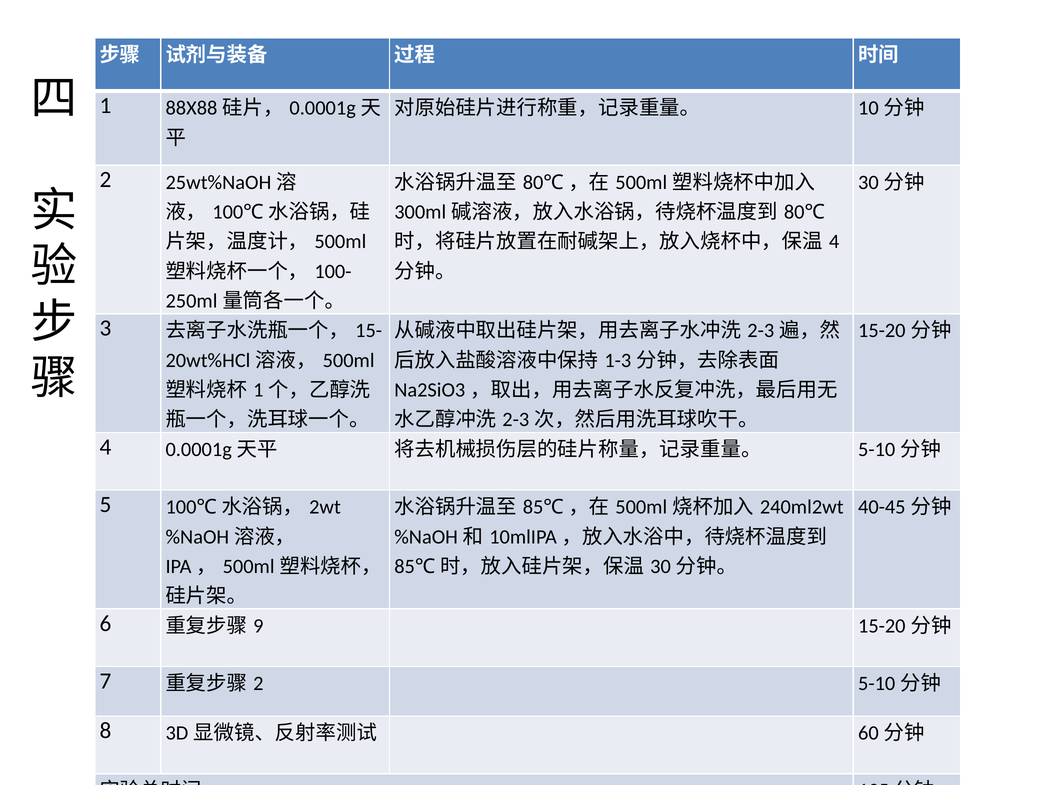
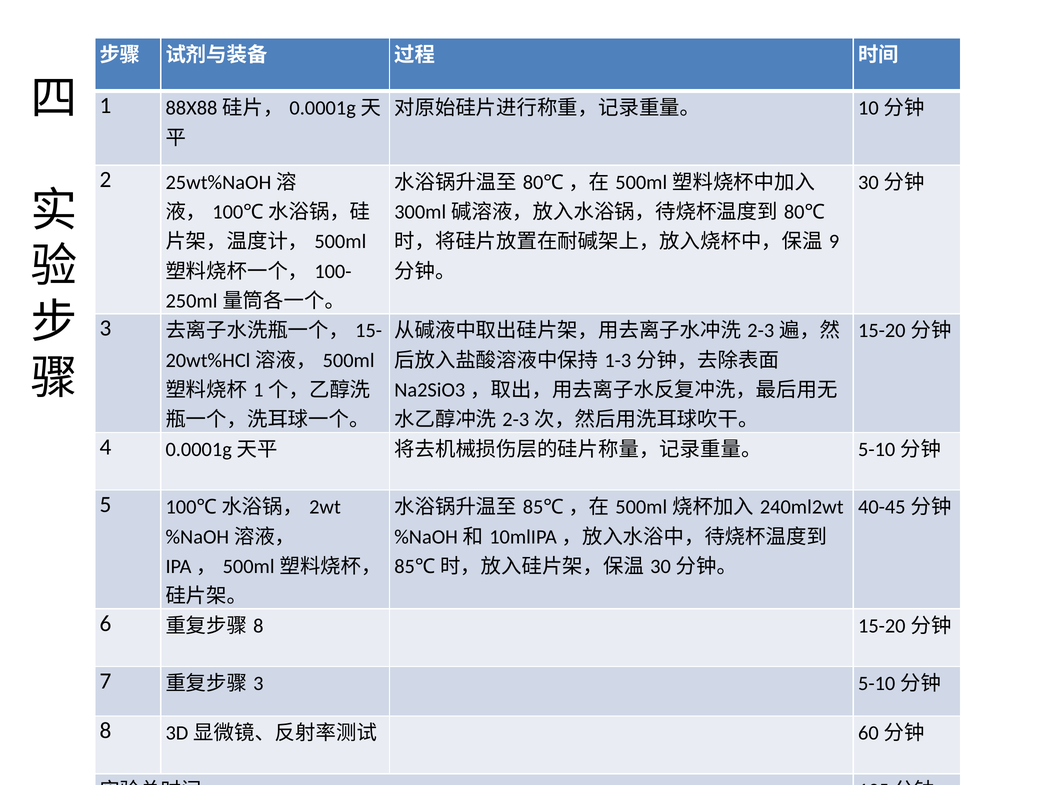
4: 4 -> 9 (834, 242)
9: 9 -> 8 (258, 626)
2: 2 -> 3 (258, 684)
